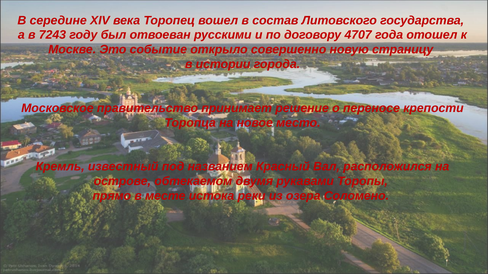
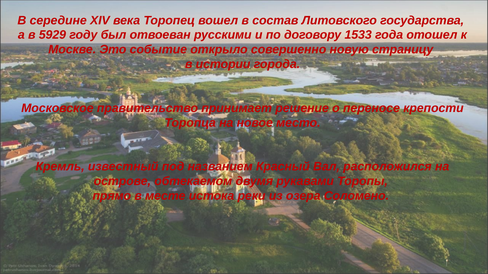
7243: 7243 -> 5929 (52, 35)
4707: 4707 -> 1533 (358, 35)
